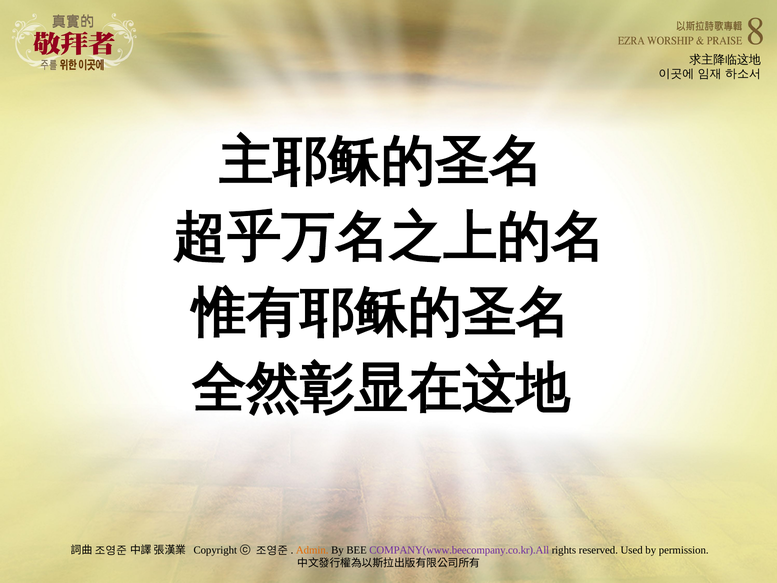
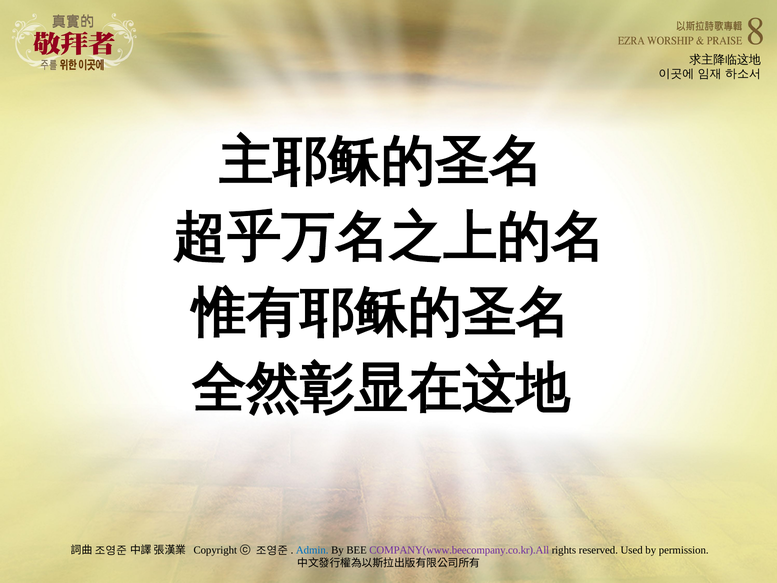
Admin colour: orange -> blue (312, 550)
